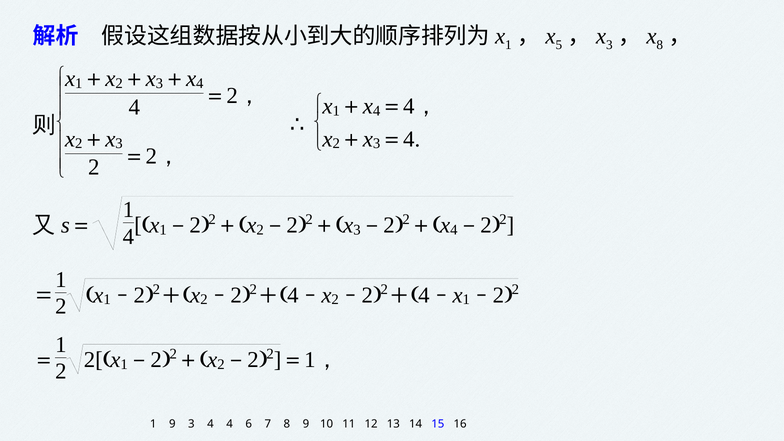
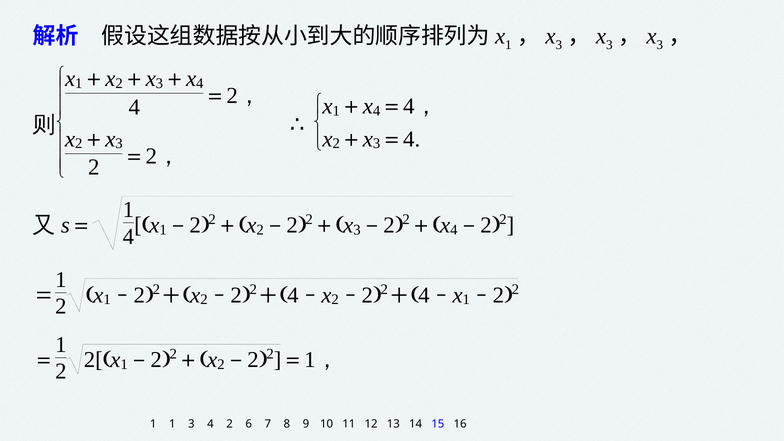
5: 5 -> 3 (559, 45)
8: 8 -> 3 (660, 45)
1 9: 9 -> 1 (172, 424)
3 4 4: 4 -> 2 (230, 424)
